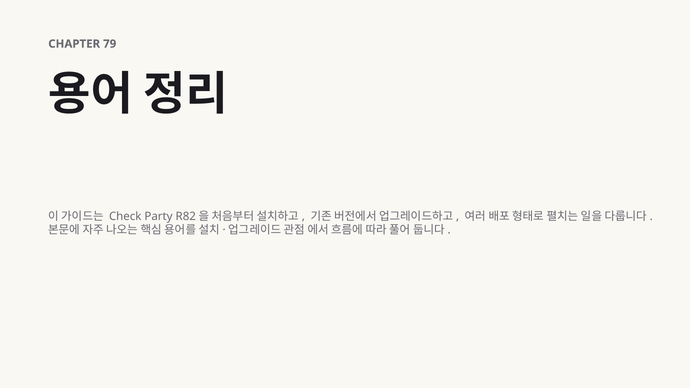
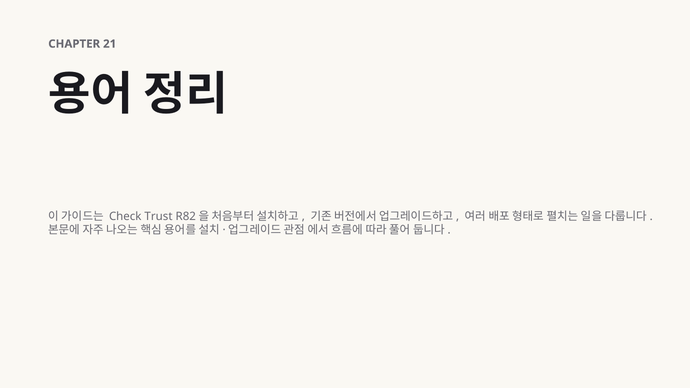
79: 79 -> 21 (110, 44)
Party: Party -> Trust (159, 216)
